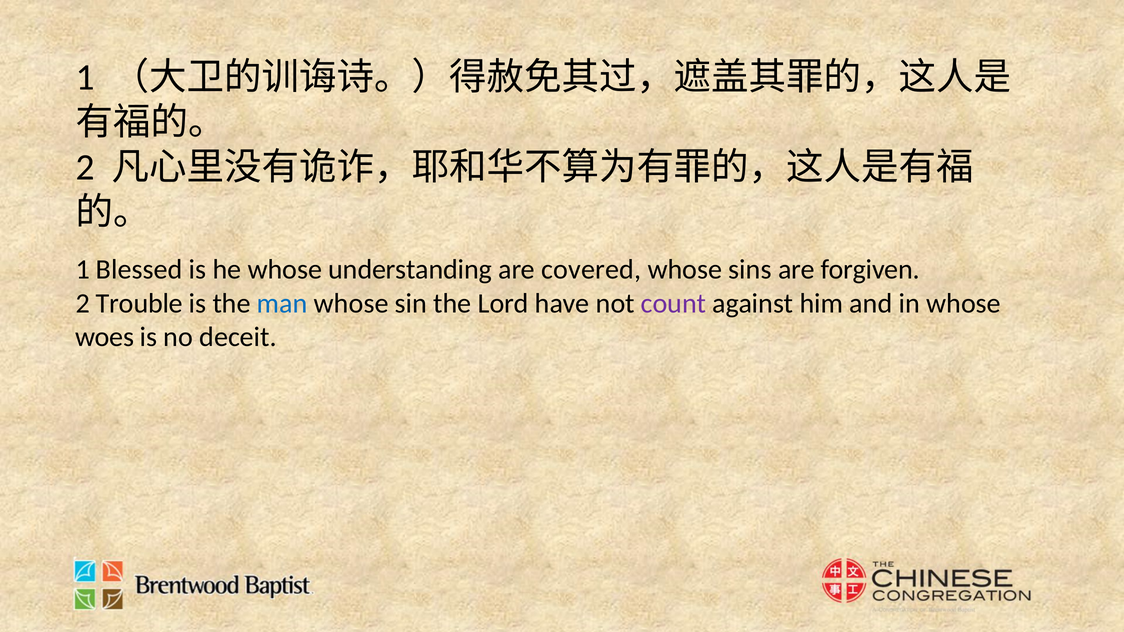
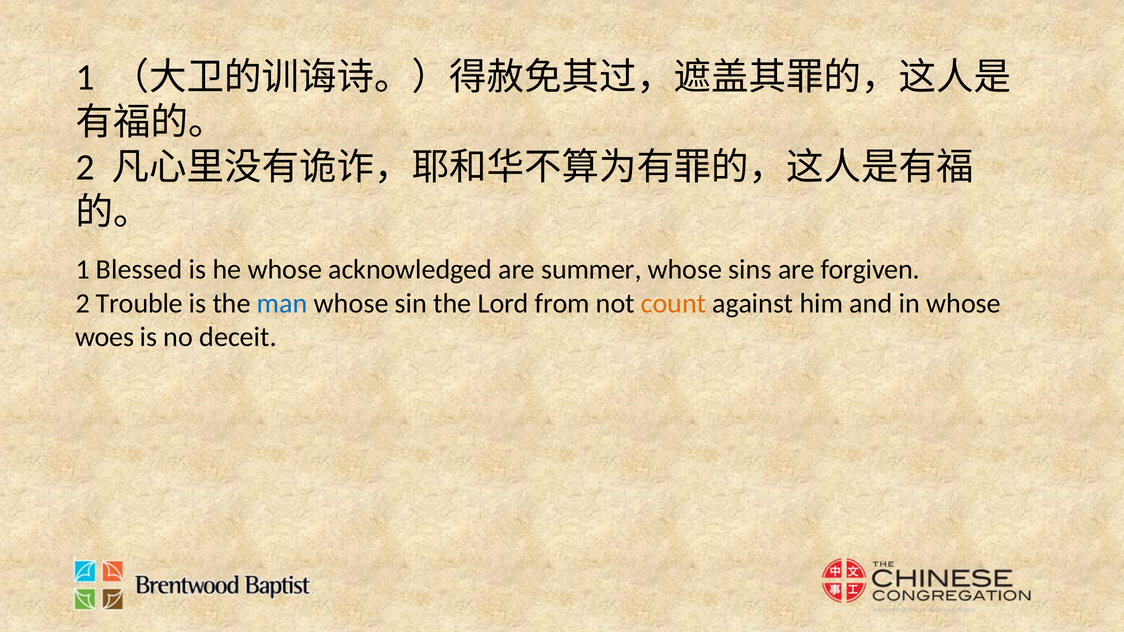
understanding: understanding -> acknowledged (410, 270)
covered: covered -> summer (591, 270)
have: have -> from (562, 304)
count colour: purple -> orange (674, 304)
